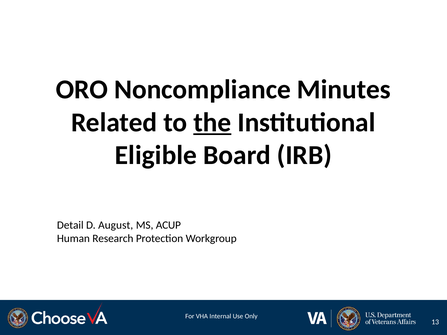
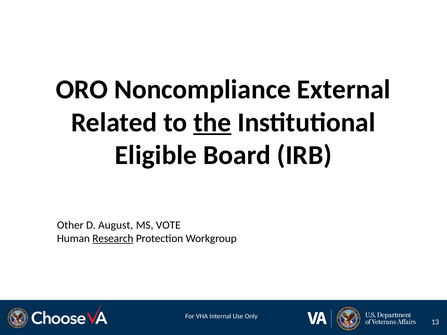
Minutes: Minutes -> External (344, 90)
Detail: Detail -> Other (70, 225)
ACUP: ACUP -> VOTE (168, 225)
Research underline: none -> present (113, 239)
